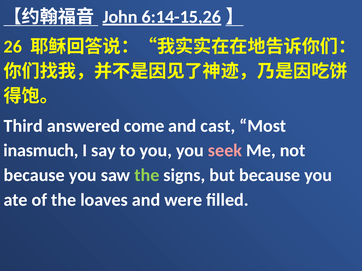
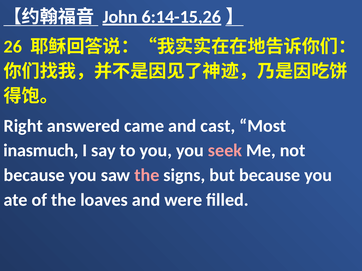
Third: Third -> Right (23, 126)
come: come -> came (144, 126)
the colour: light green -> pink (147, 176)
